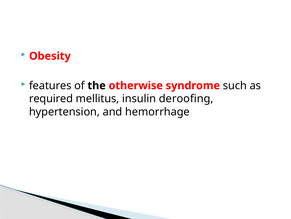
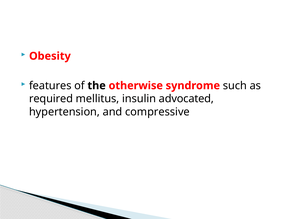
deroofing: deroofing -> advocated (186, 98)
hemorrhage: hemorrhage -> compressive (157, 112)
